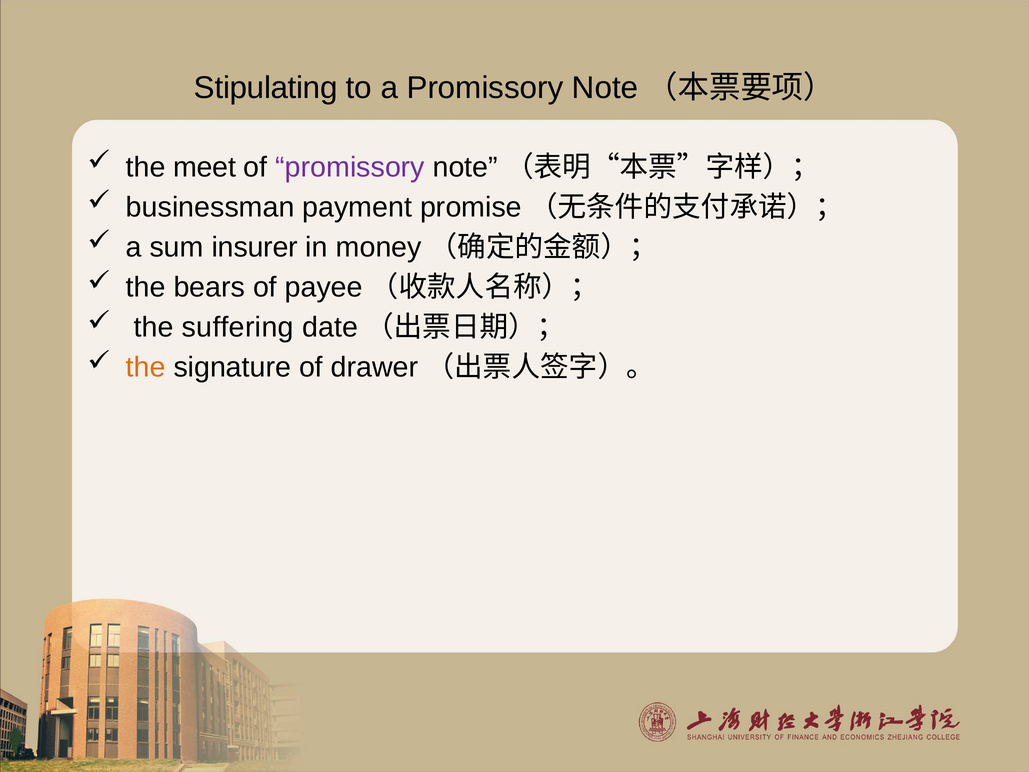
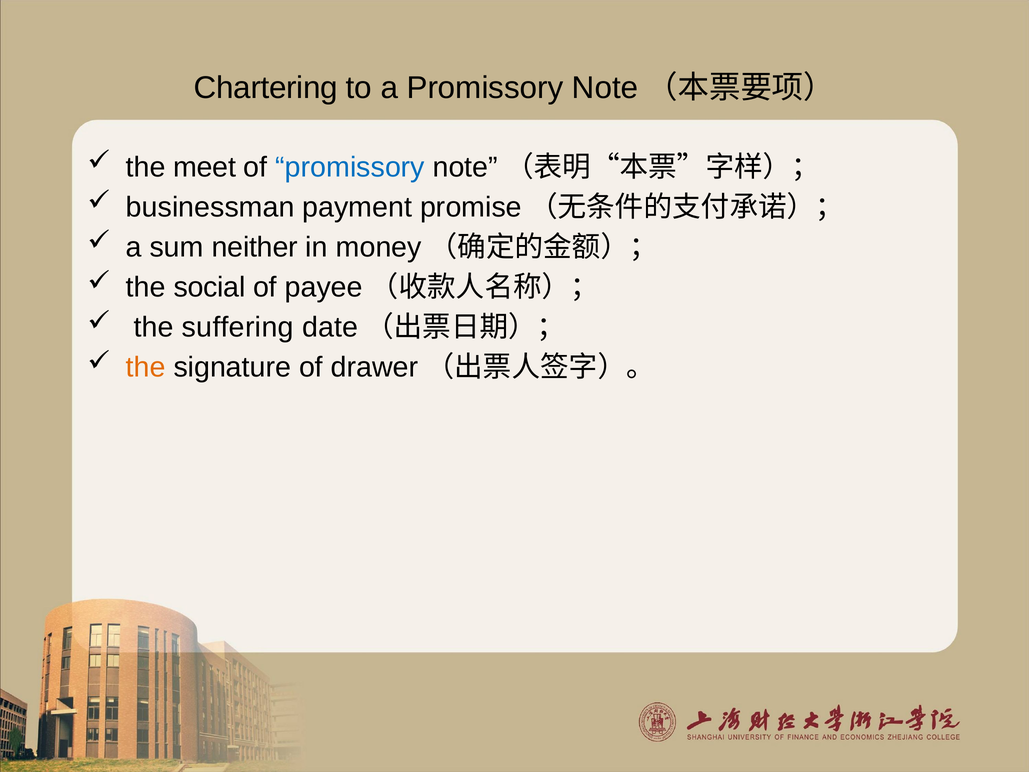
Stipulating: Stipulating -> Chartering (266, 88)
promissory colour: purple -> blue (350, 167)
insurer: insurer -> neither (255, 247)
bears: bears -> social (209, 287)
